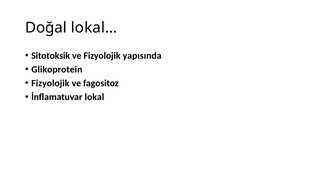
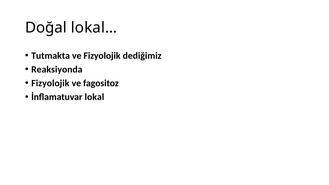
Sitotoksik: Sitotoksik -> Tutmakta (51, 56)
yapısında: yapısında -> dediğimiz (142, 56)
Glikoprotein: Glikoprotein -> Reaksiyonda (57, 69)
